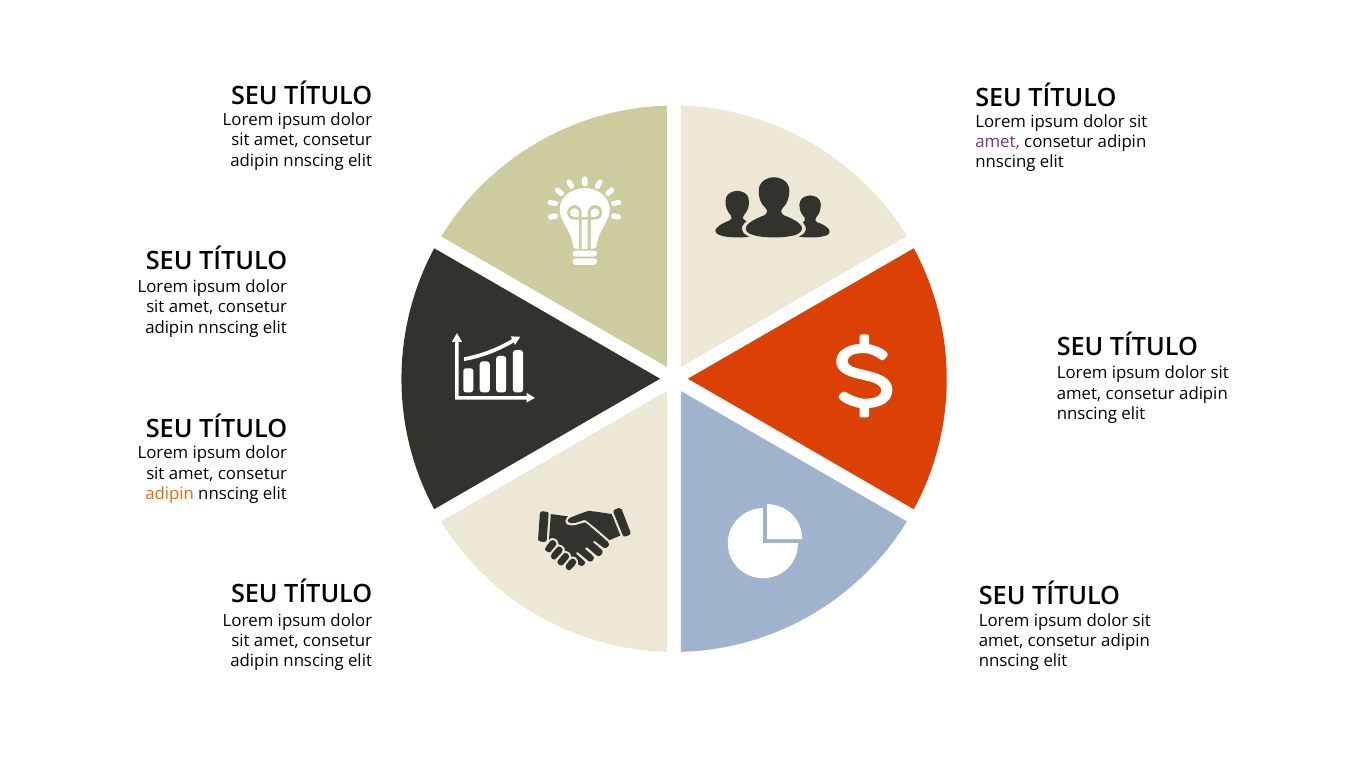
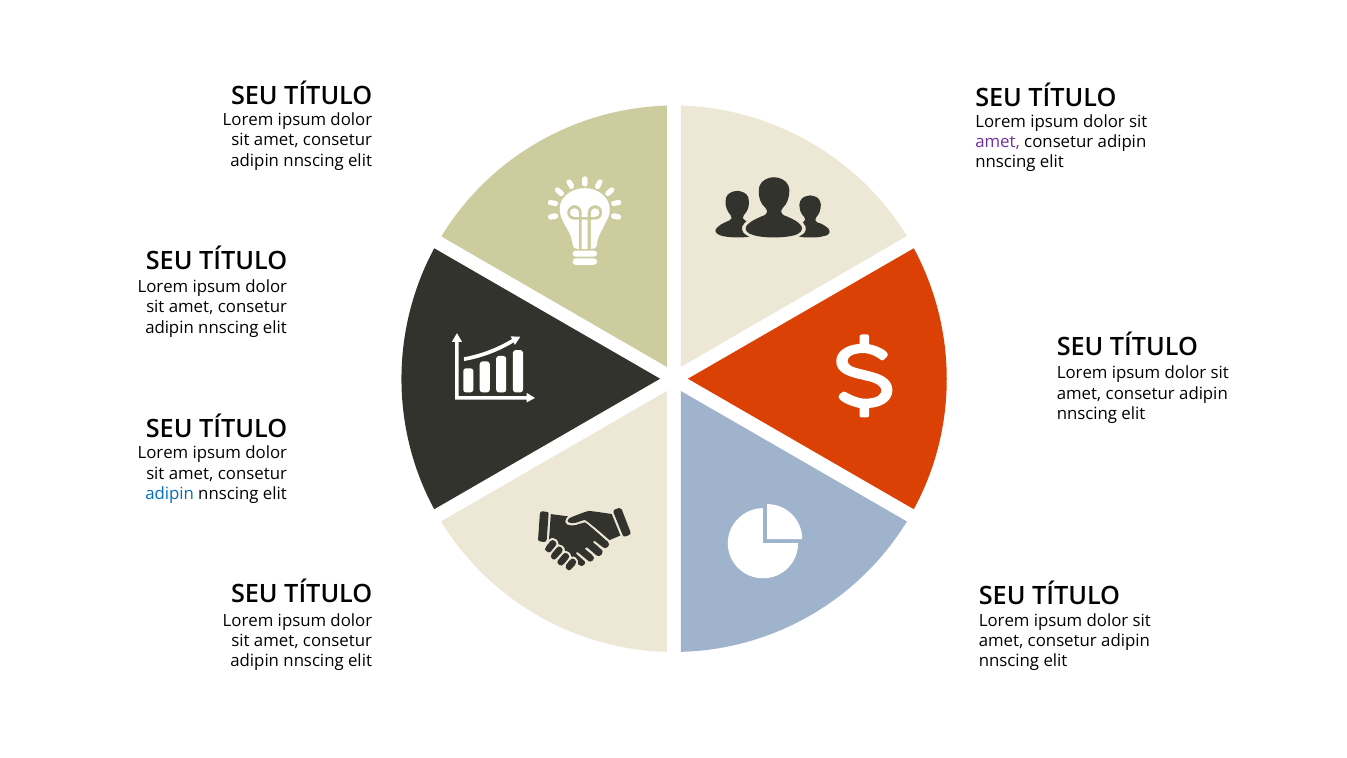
adipin colour: orange -> blue (170, 493)
